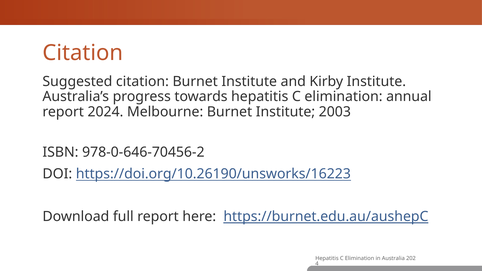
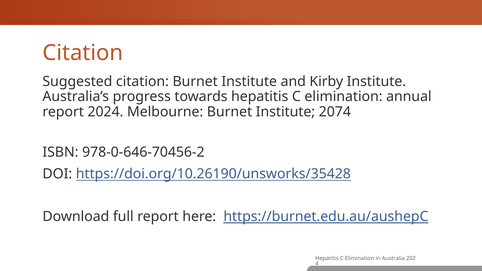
2003: 2003 -> 2074 (335, 112)
https://doi.org/10.26190/unsworks/16223: https://doi.org/10.26190/unsworks/16223 -> https://doi.org/10.26190/unsworks/35428 (213, 174)
